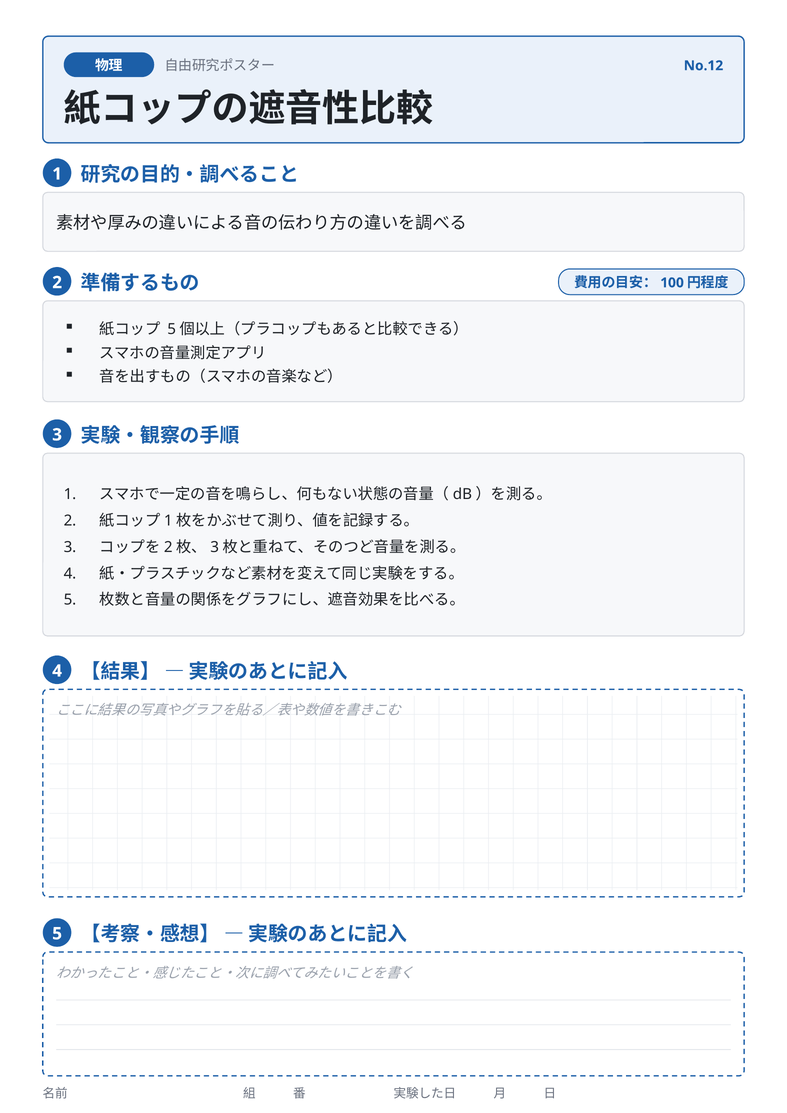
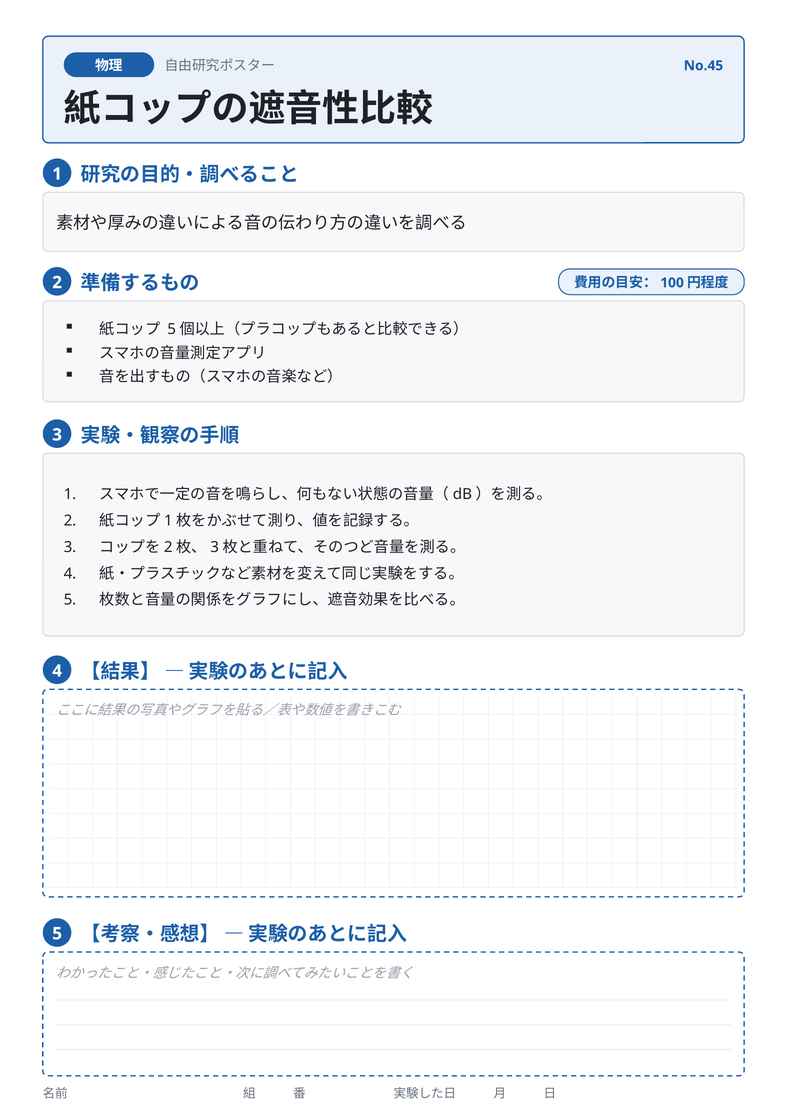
No.12: No.12 -> No.45 (703, 66)
